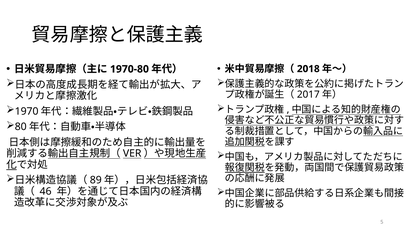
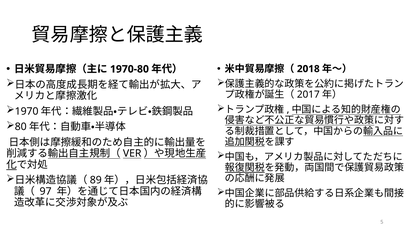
46: 46 -> 97 (46, 192)
